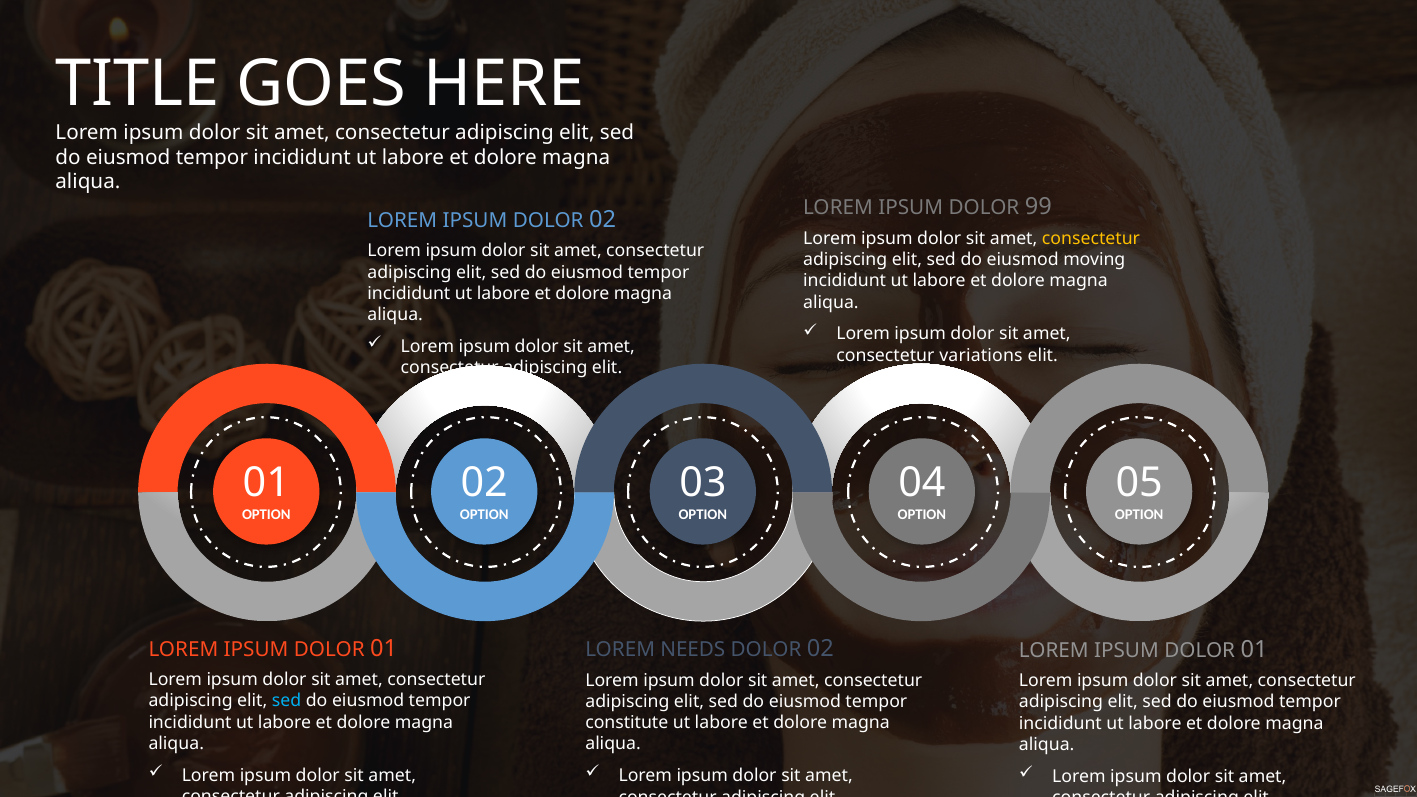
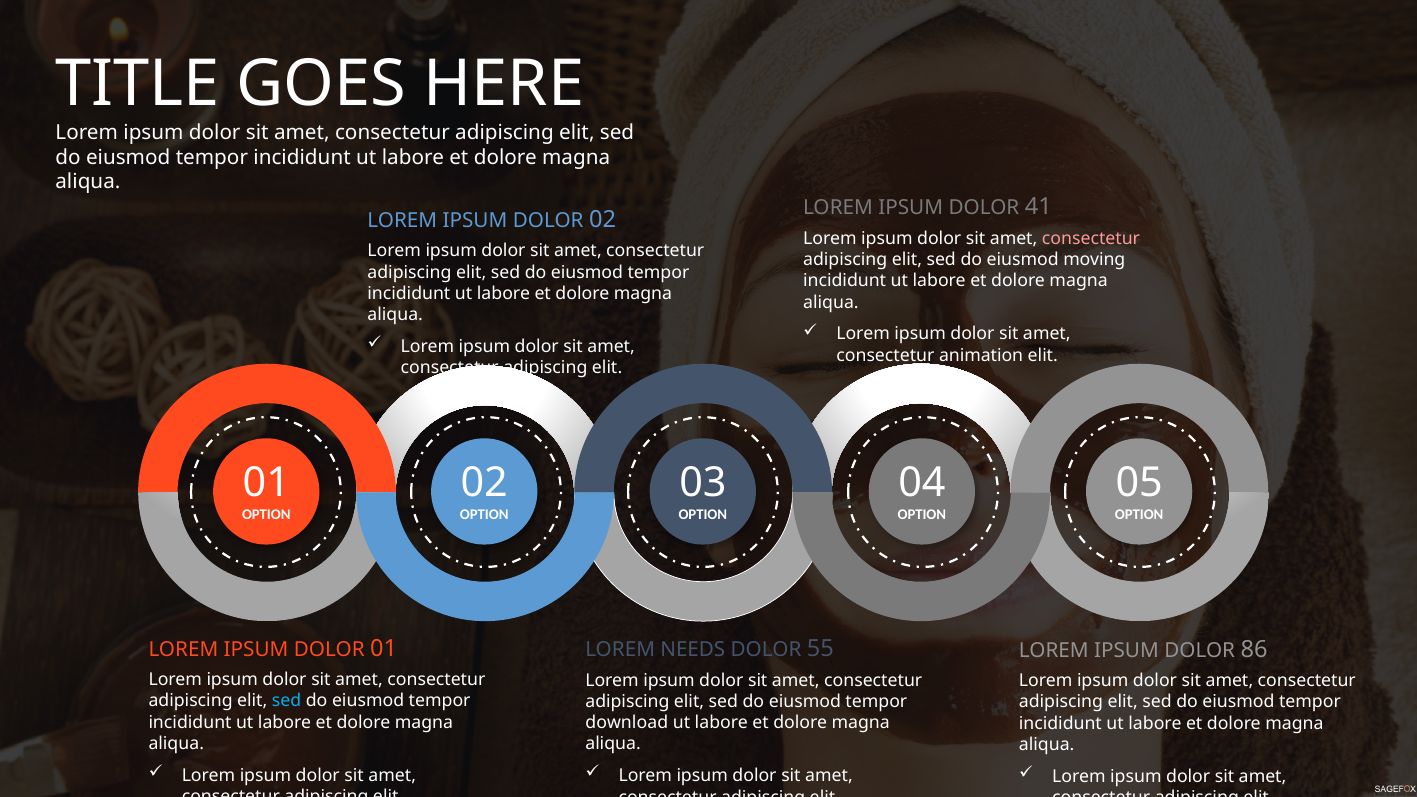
99: 99 -> 41 (1038, 207)
consectetur colour: yellow -> pink (1091, 238)
variations: variations -> animation (981, 355)
02: 02 -> 55 (820, 649)
01: 01 -> 86 (1254, 649)
constitute: constitute -> download (627, 723)
